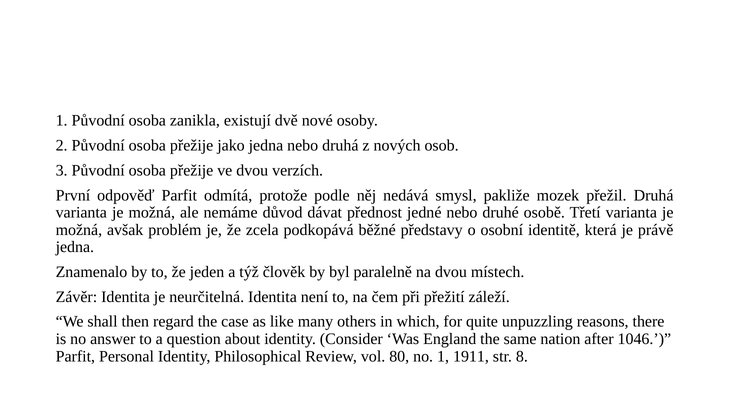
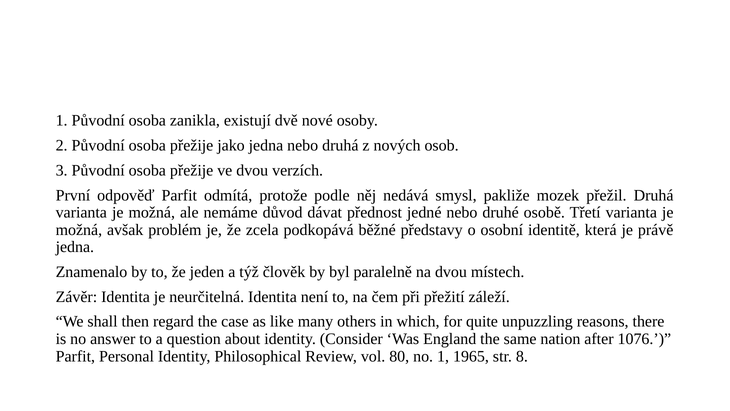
1046: 1046 -> 1076 (644, 339)
1911: 1911 -> 1965 (471, 356)
